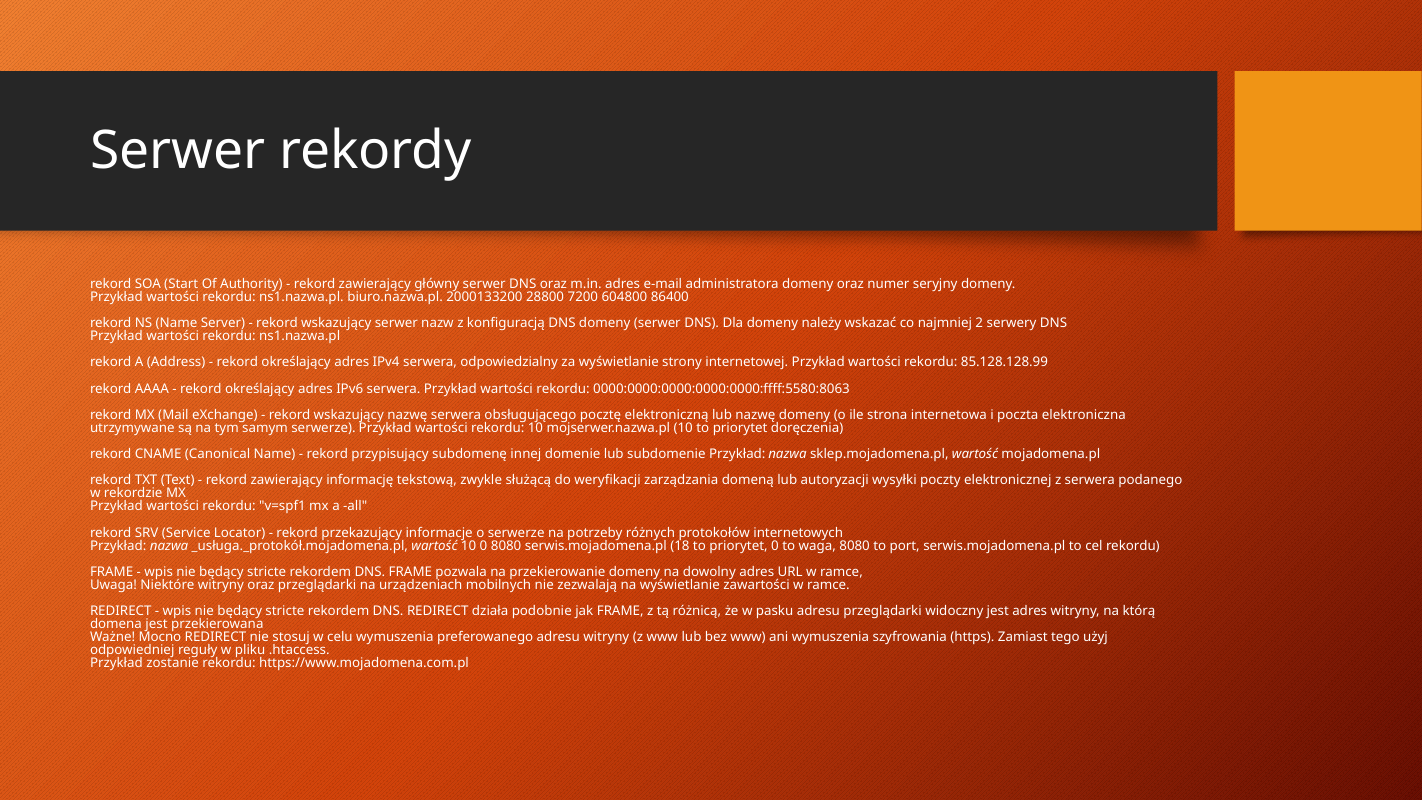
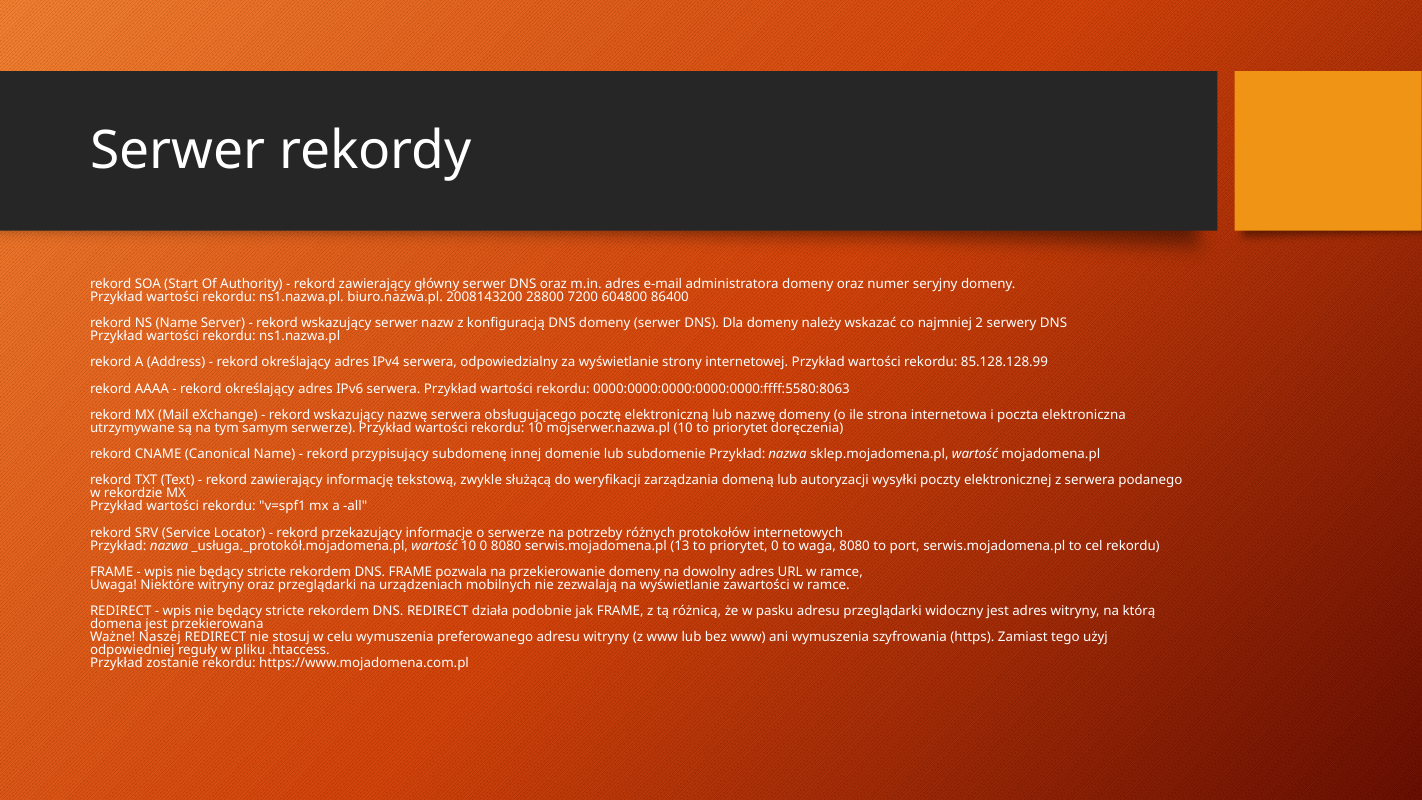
2000133200: 2000133200 -> 2008143200 (484, 297)
18: 18 -> 13 (680, 546)
Mocno: Mocno -> Naszej (160, 637)
